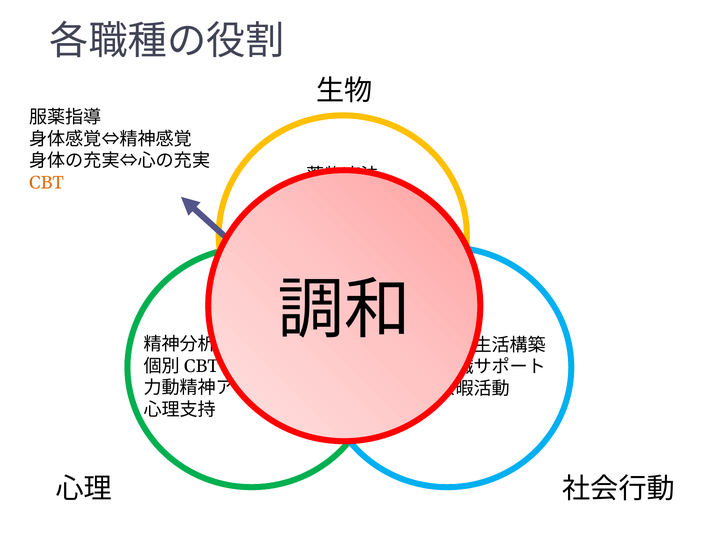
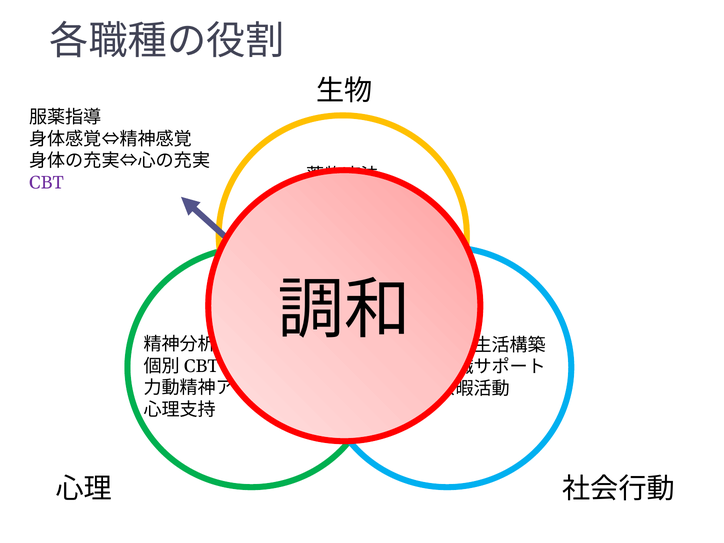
CBT colour: orange -> purple (46, 183)
